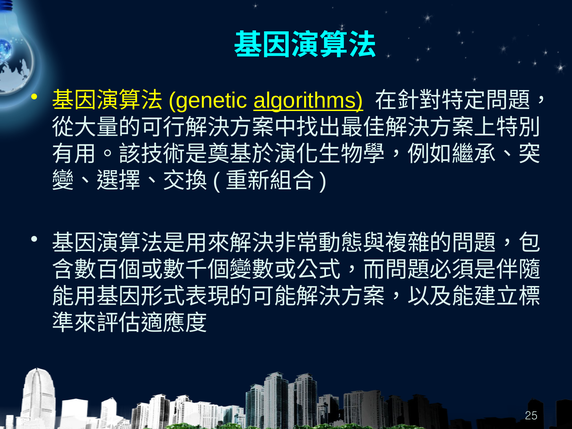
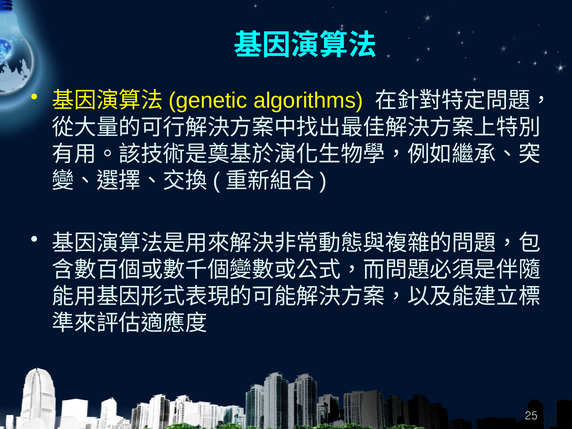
algorithms underline: present -> none (308, 101)
